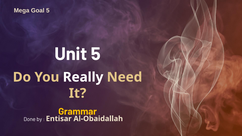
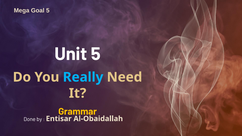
Really colour: white -> light blue (83, 77)
